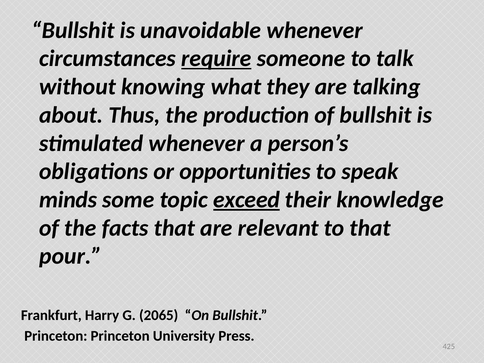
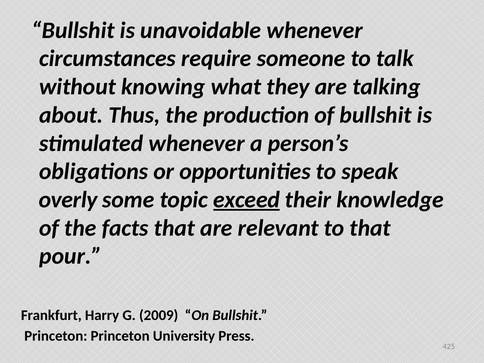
require underline: present -> none (216, 59)
minds: minds -> overly (68, 200)
2065: 2065 -> 2009 (159, 315)
